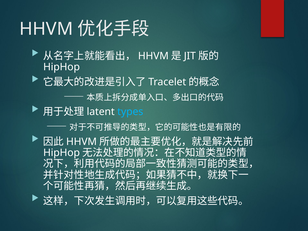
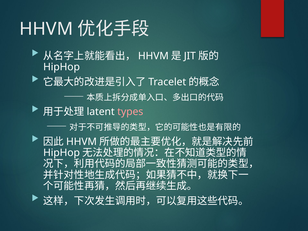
types colour: light blue -> pink (130, 112)
